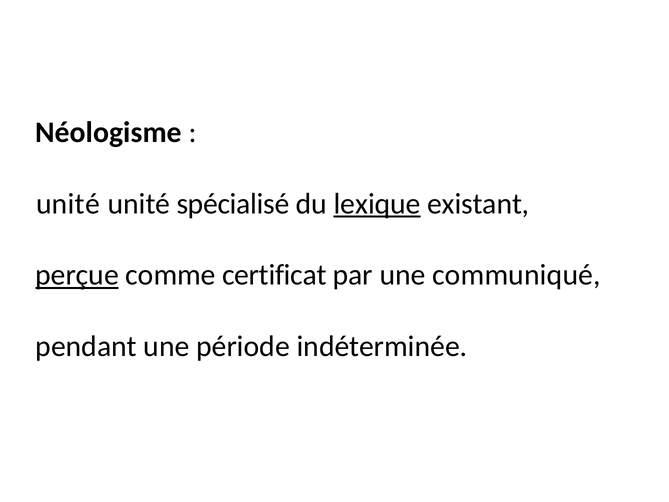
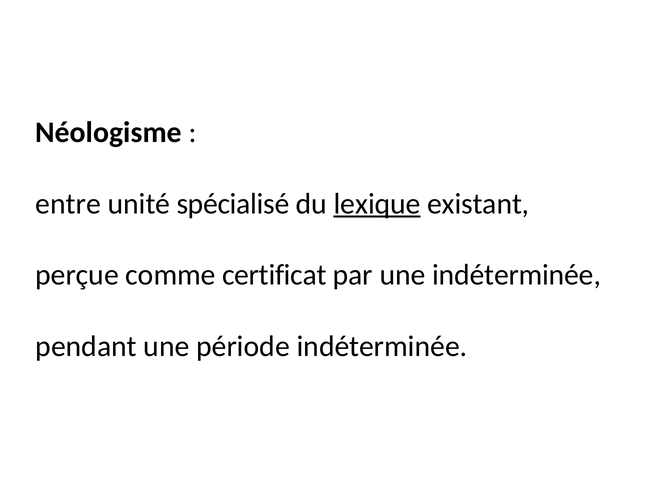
unité: unité -> entre (68, 204)
perçue underline: present -> none (77, 275)
une communiqué: communiqué -> indéterminée (517, 275)
